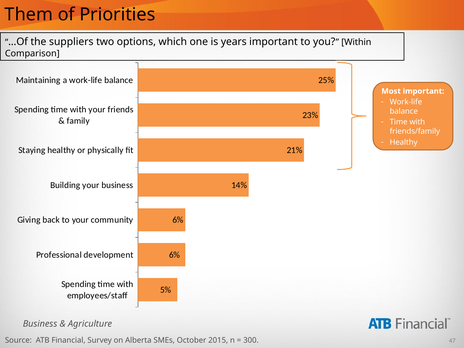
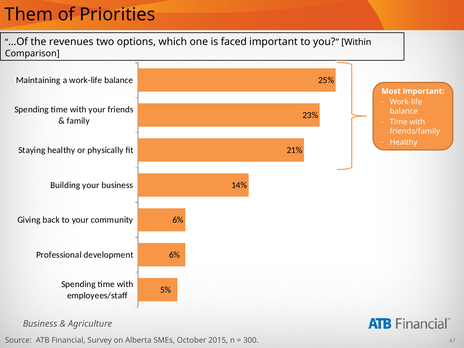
suppliers: suppliers -> revenues (71, 42)
years: years -> faced (234, 42)
